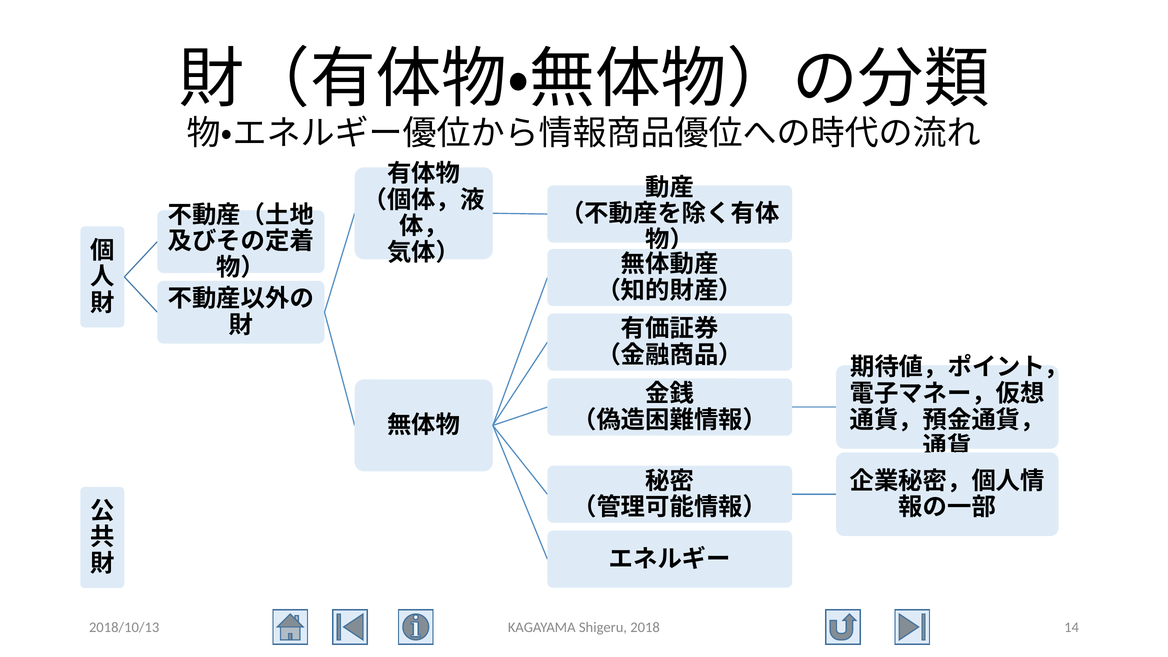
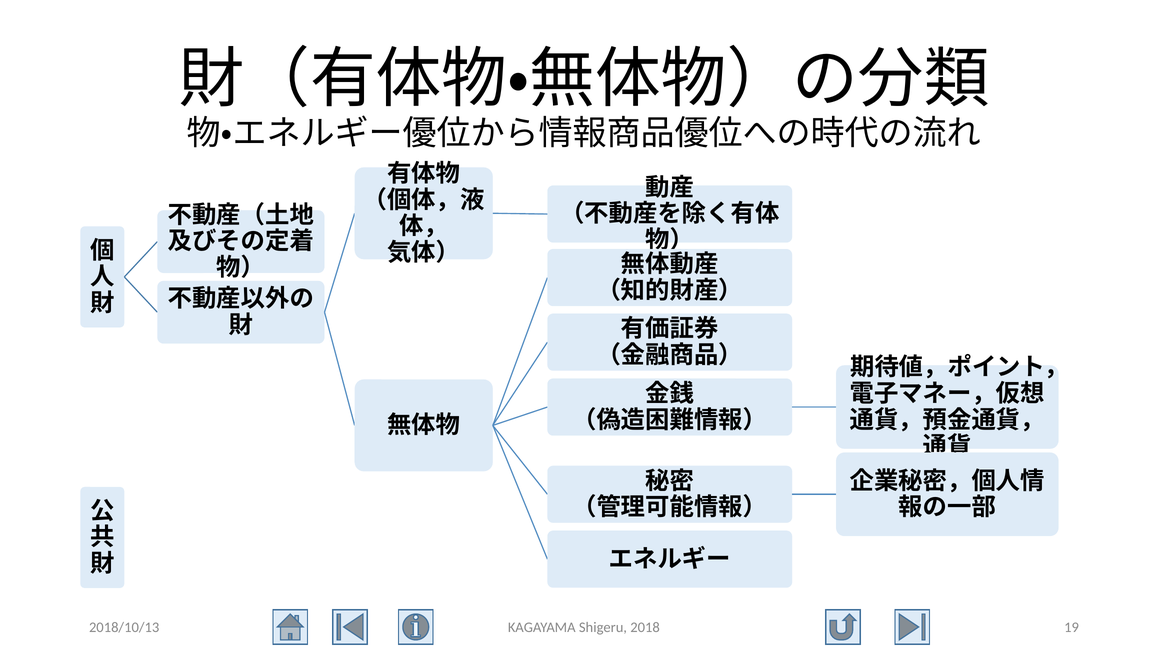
14: 14 -> 19 (1072, 627)
